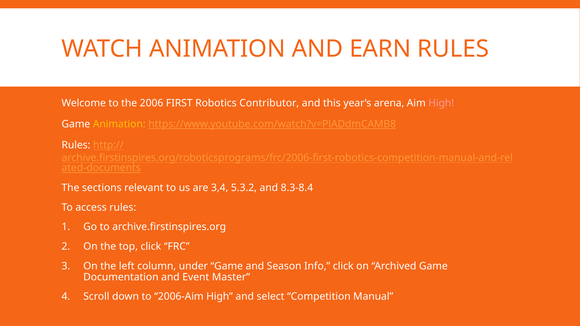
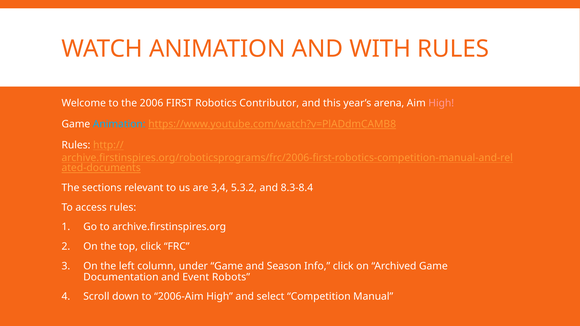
EARN: EARN -> WITH (380, 49)
Animation colour: yellow -> light blue (119, 124)
Master: Master -> Robots (231, 277)
